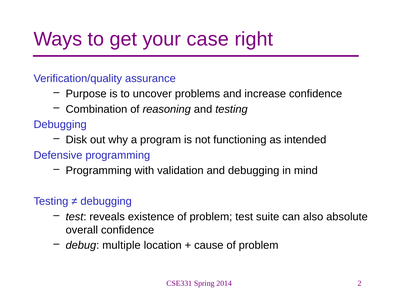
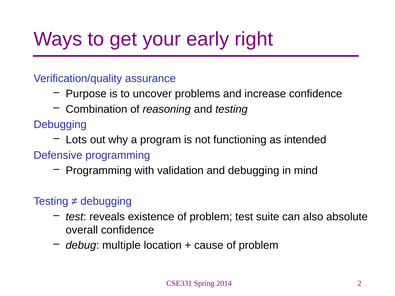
case: case -> early (208, 39)
Disk: Disk -> Lots (76, 140)
